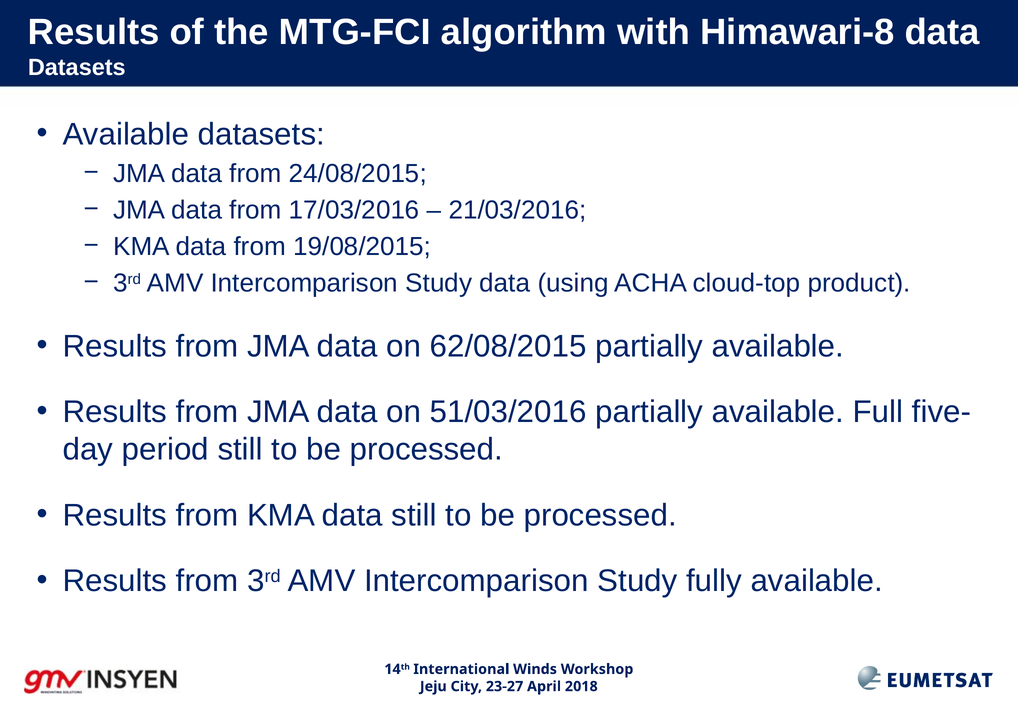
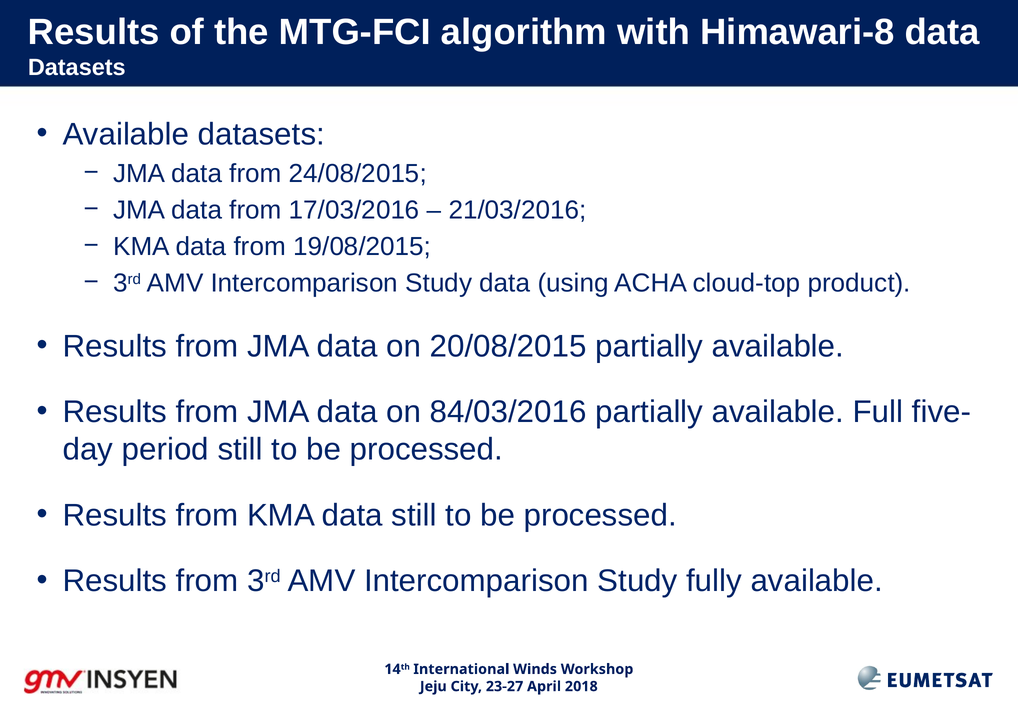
62/08/2015: 62/08/2015 -> 20/08/2015 (508, 347)
51/03/2016: 51/03/2016 -> 84/03/2016 (508, 412)
